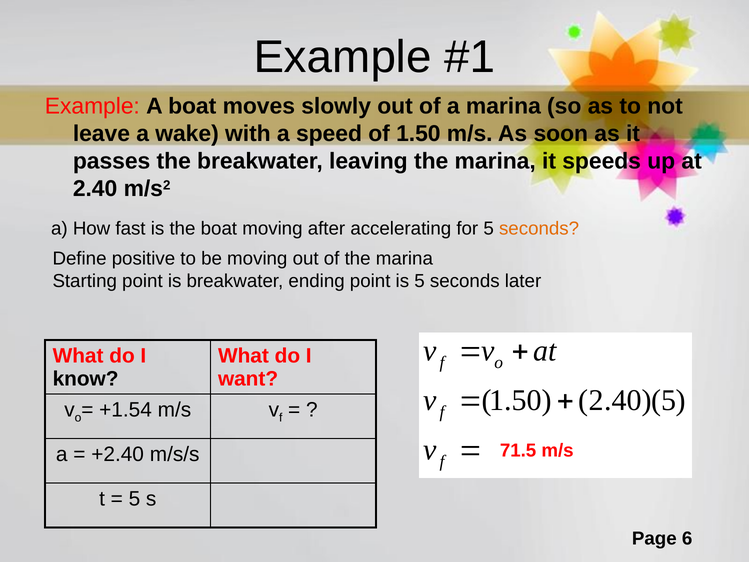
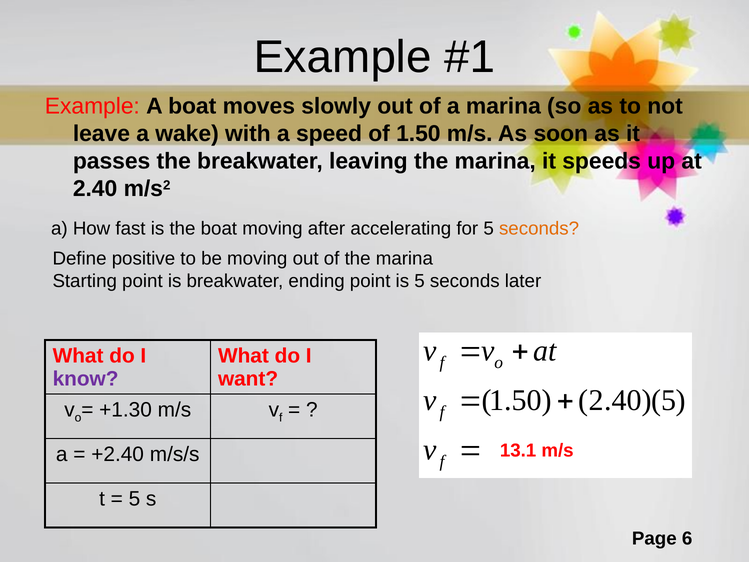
know colour: black -> purple (86, 379)
+1.54: +1.54 -> +1.30 (126, 410)
71.5: 71.5 -> 13.1 (518, 450)
